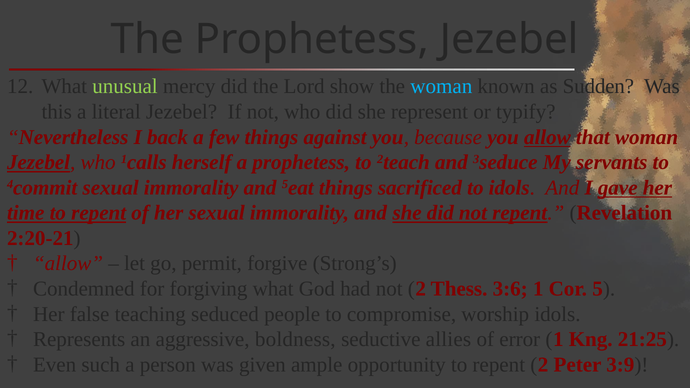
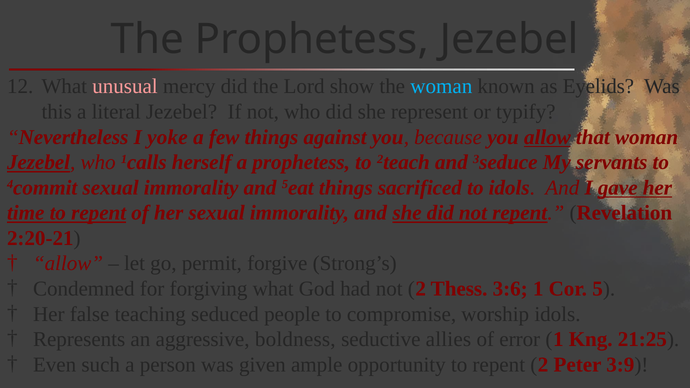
unusual colour: light green -> pink (125, 87)
Sudden: Sudden -> Eyelids (598, 87)
back: back -> yoke (167, 137)
